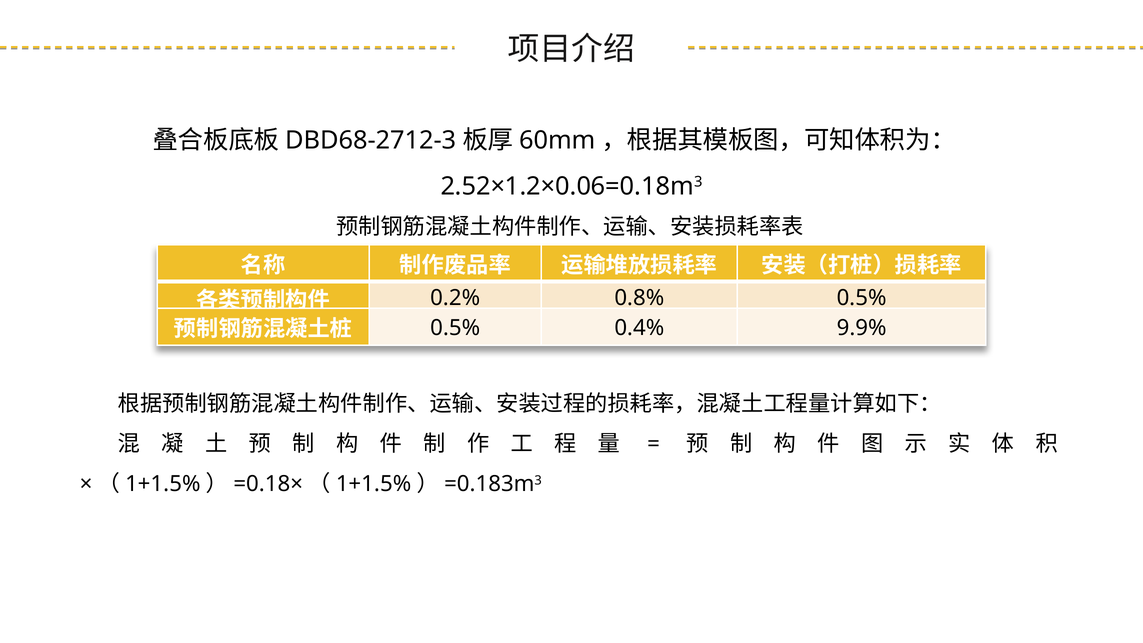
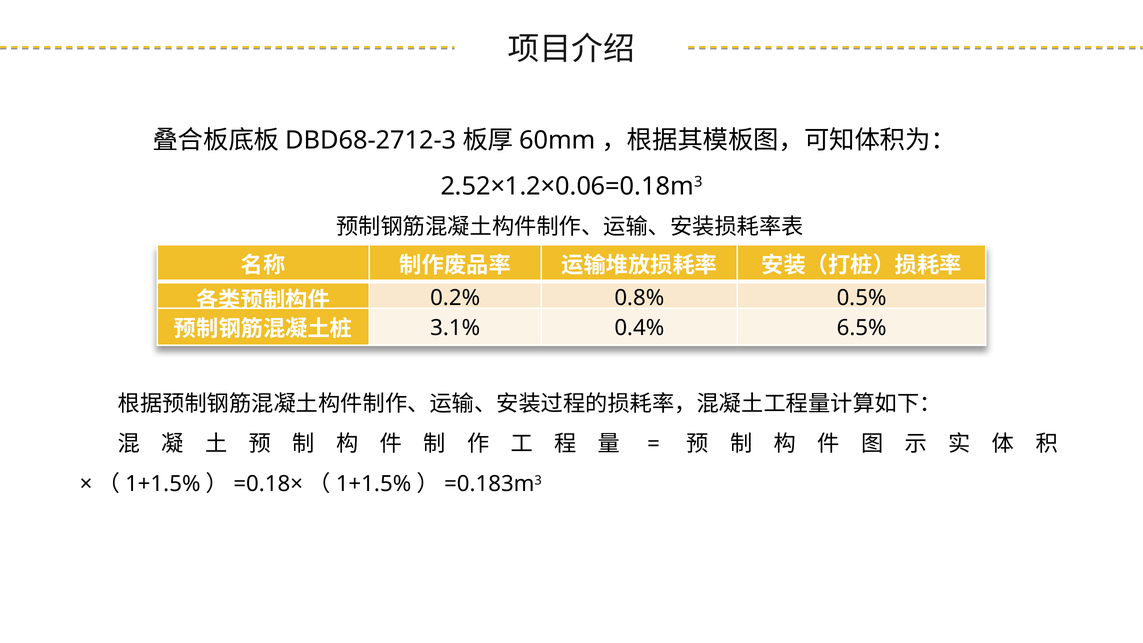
0.5%: 0.5% -> 3.1% (455, 328)
9.9%: 9.9% -> 6.5% (862, 328)
